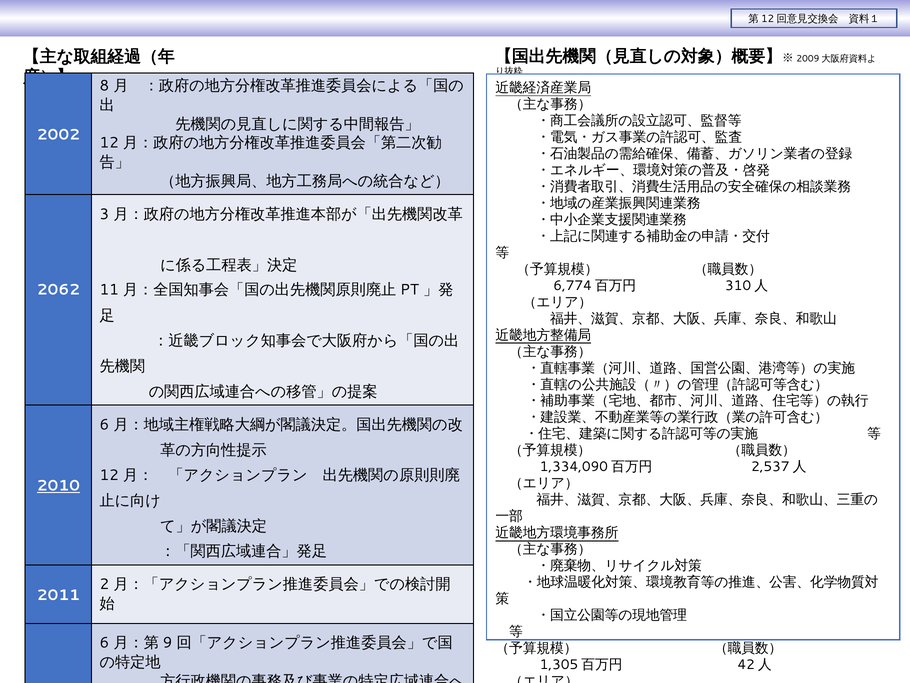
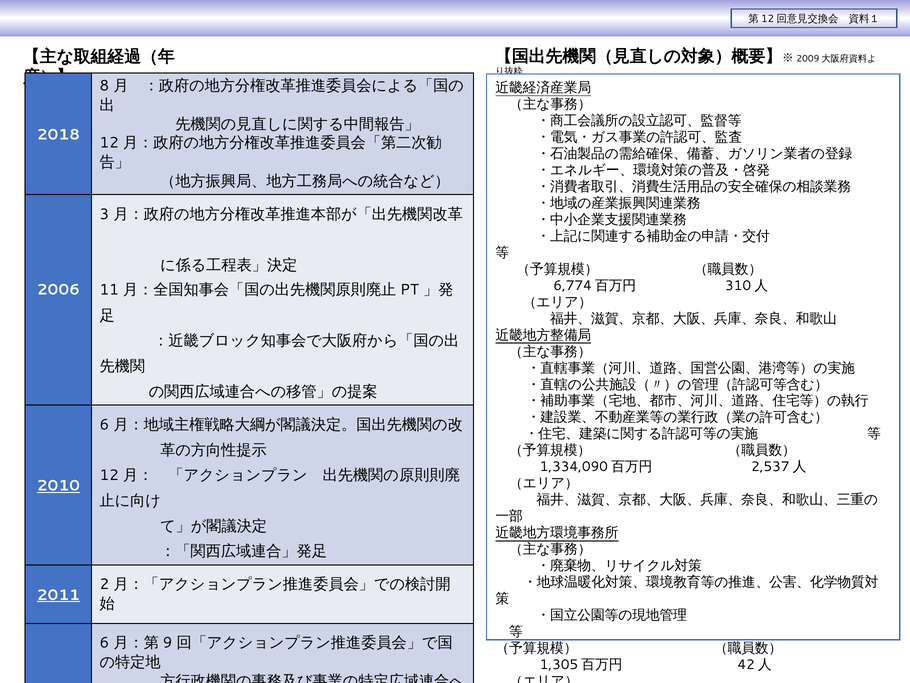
2002: 2002 -> 2018 (58, 134)
2062: 2062 -> 2006 (58, 290)
2011 underline: none -> present (58, 595)
